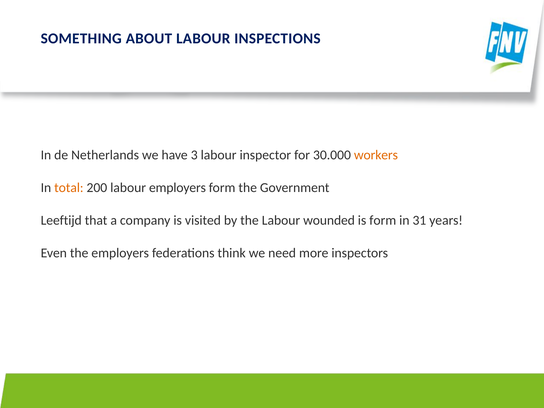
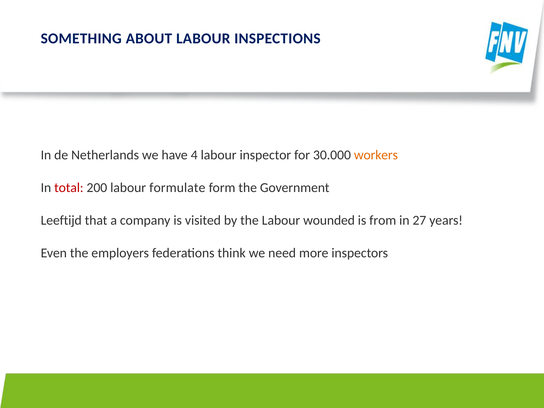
3: 3 -> 4 (194, 155)
total colour: orange -> red (69, 188)
labour employers: employers -> formulate (177, 188)
is form: form -> from (383, 220)
31: 31 -> 27 (419, 220)
